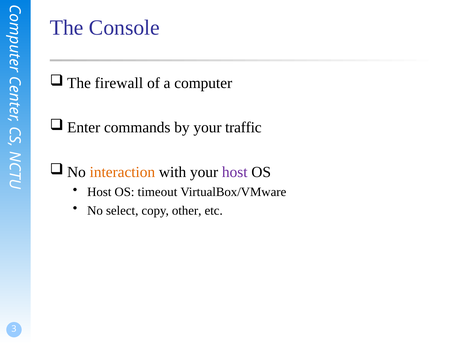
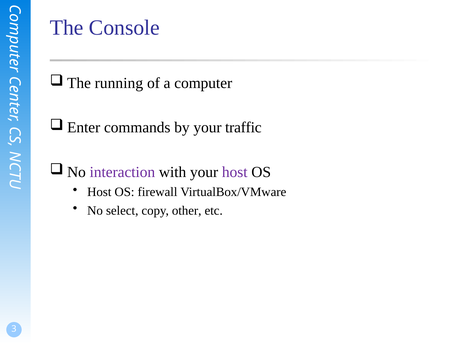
firewall: firewall -> running (119, 83)
interaction colour: orange -> purple (122, 172)
timeout: timeout -> firewall (158, 192)
